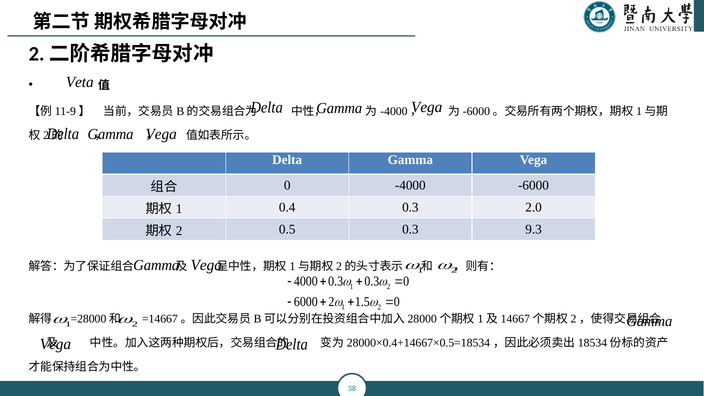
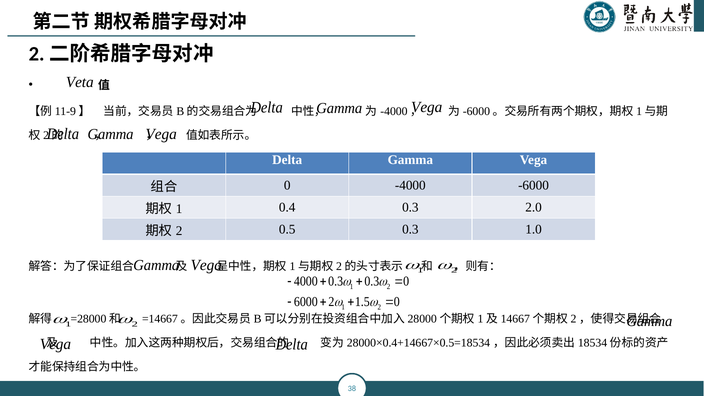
9.3: 9.3 -> 1.0 (534, 229)
